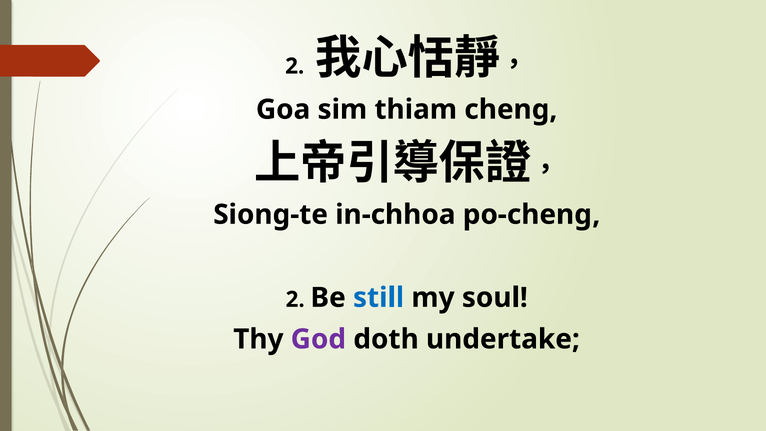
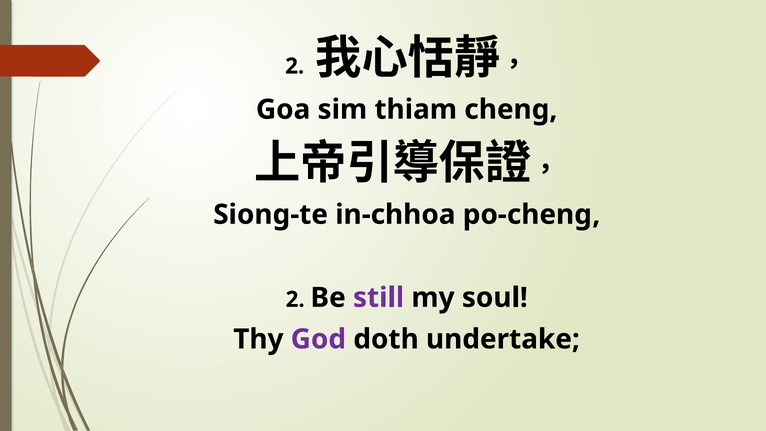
still colour: blue -> purple (379, 298)
